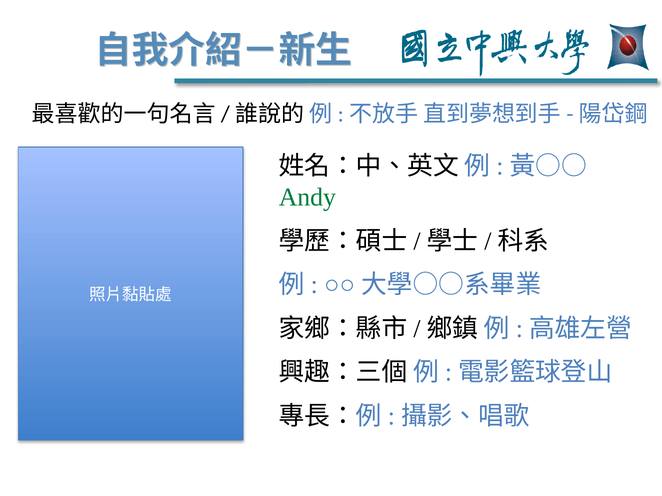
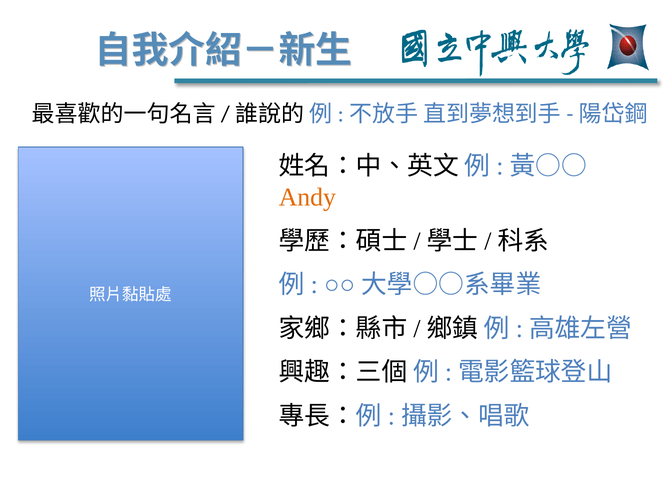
Andy colour: green -> orange (307, 198)
